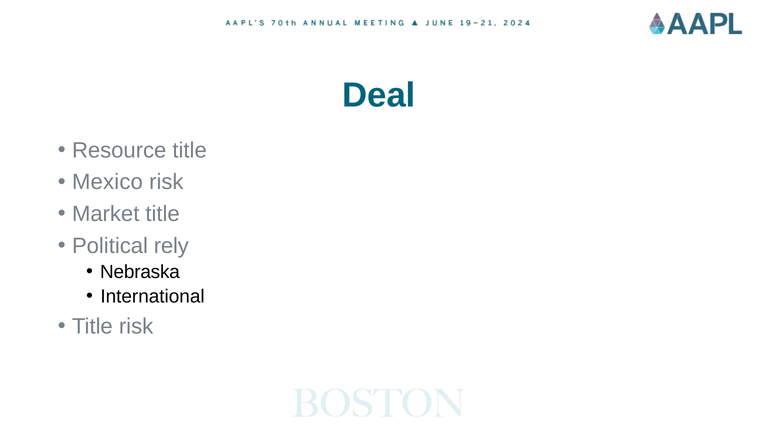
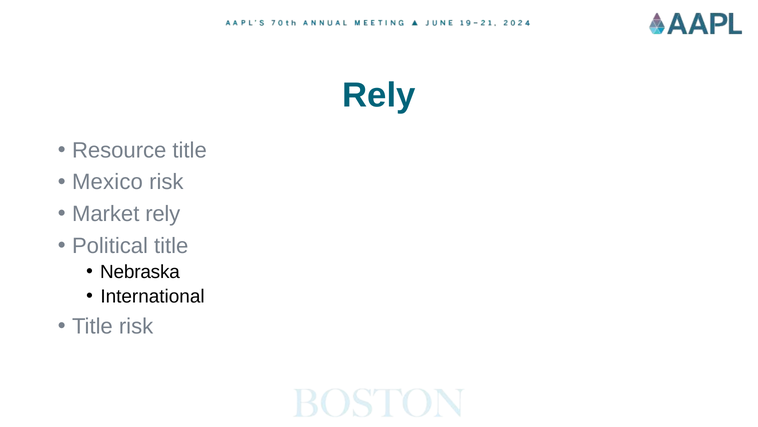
Deal: Deal -> Rely (379, 95)
Market title: title -> rely (163, 214)
Political rely: rely -> title (171, 245)
